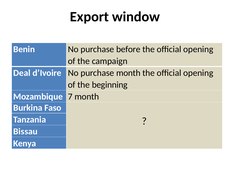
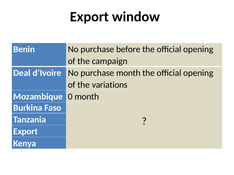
beginning: beginning -> variations (110, 85)
7: 7 -> 0 (70, 97)
Bissau: Bissau -> Export (26, 132)
